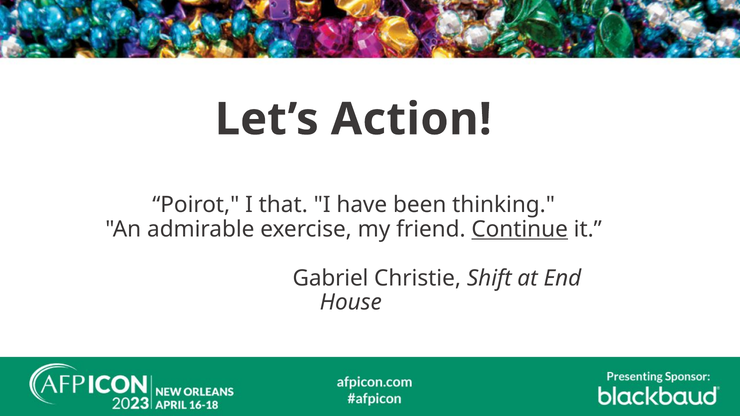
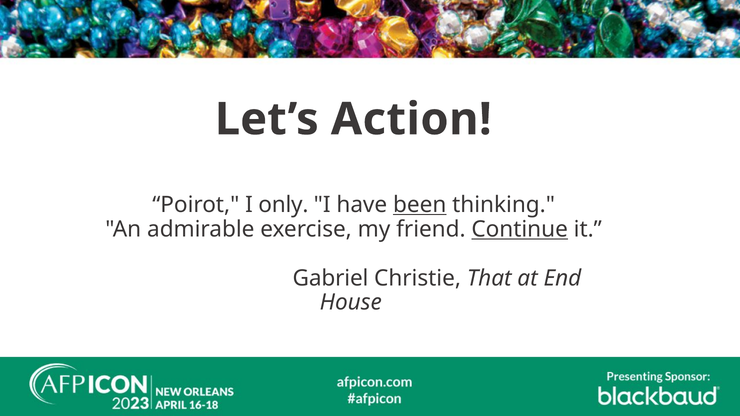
that: that -> only (283, 205)
been underline: none -> present (420, 205)
Shift: Shift -> That (489, 278)
